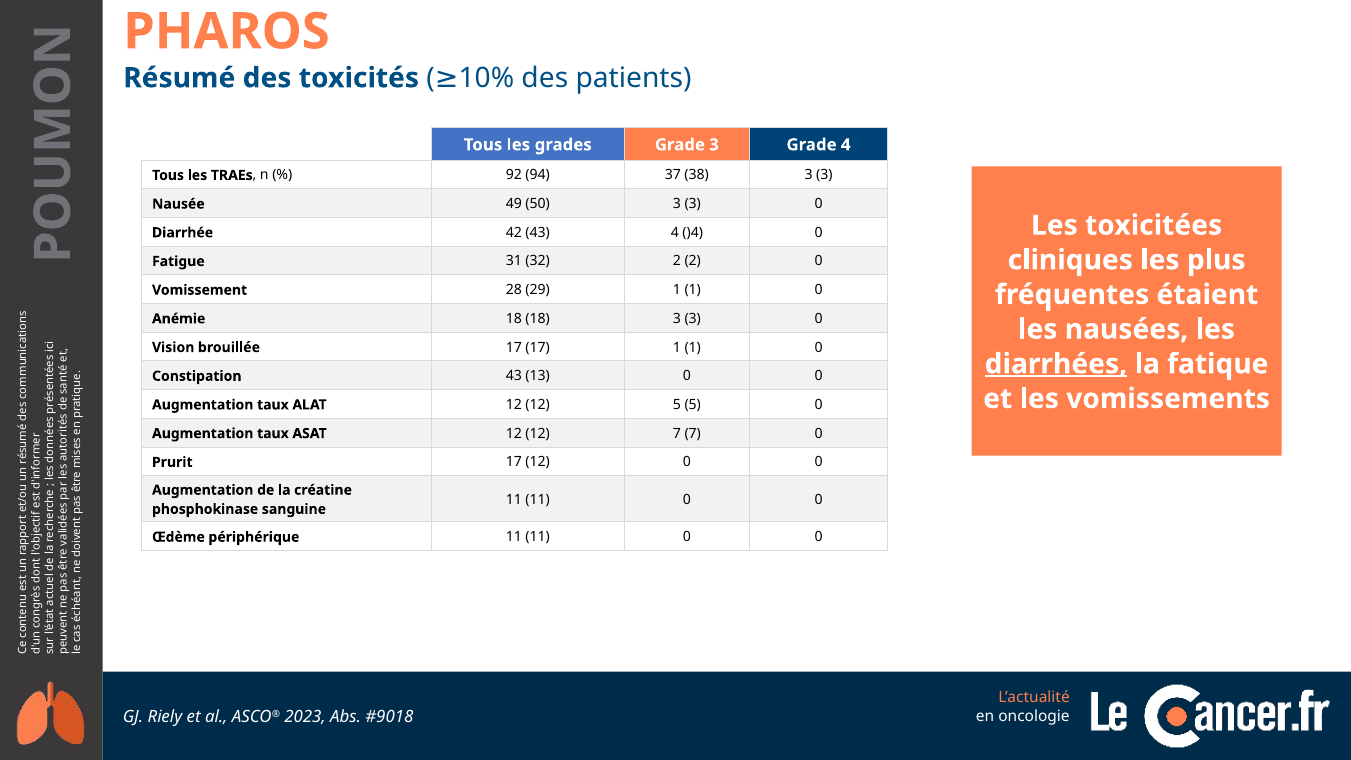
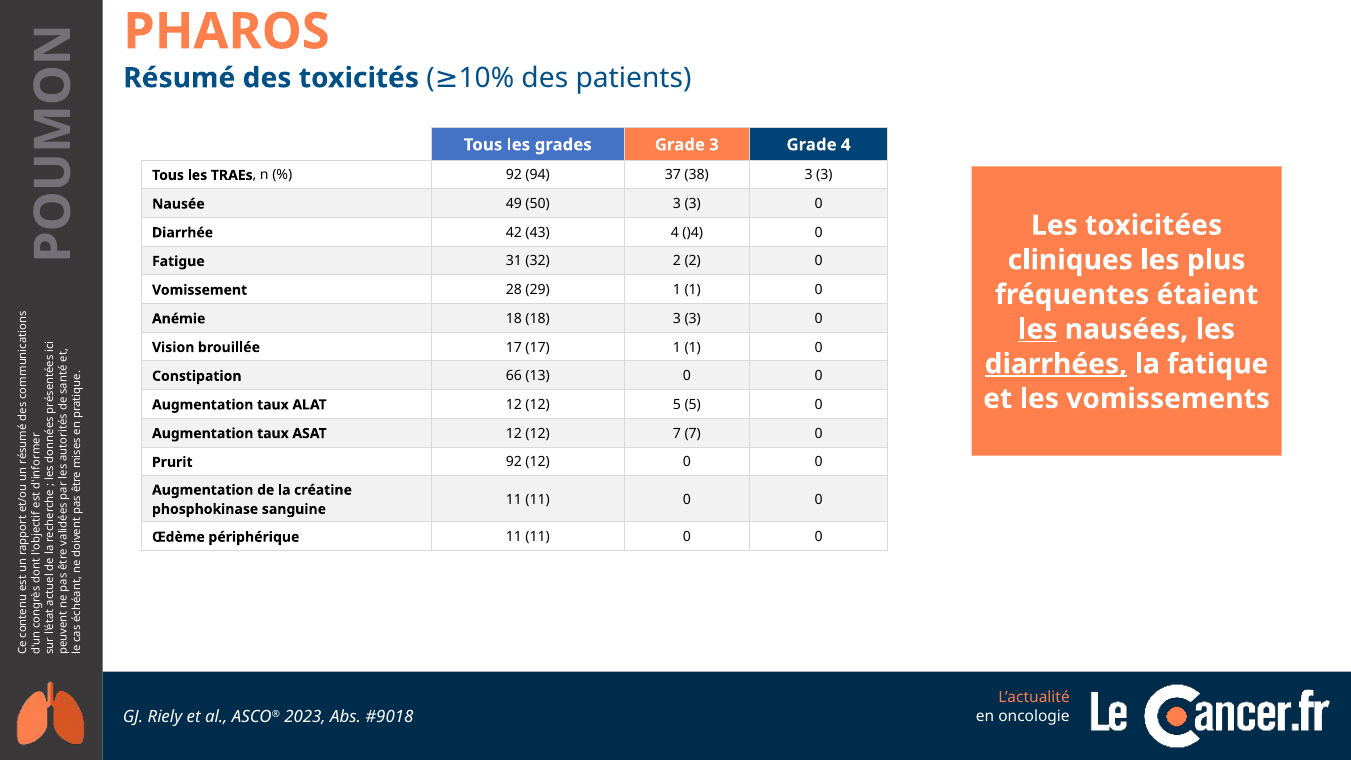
les underline: none -> present (1038, 329)
Constipation 43: 43 -> 66 (514, 376)
Prurit 17: 17 -> 92 (514, 462)
